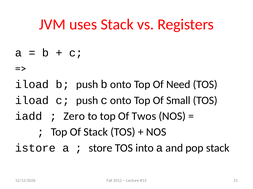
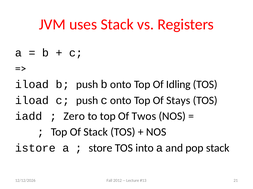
Need: Need -> Idling (178, 85)
Small: Small -> Stays (178, 101)
